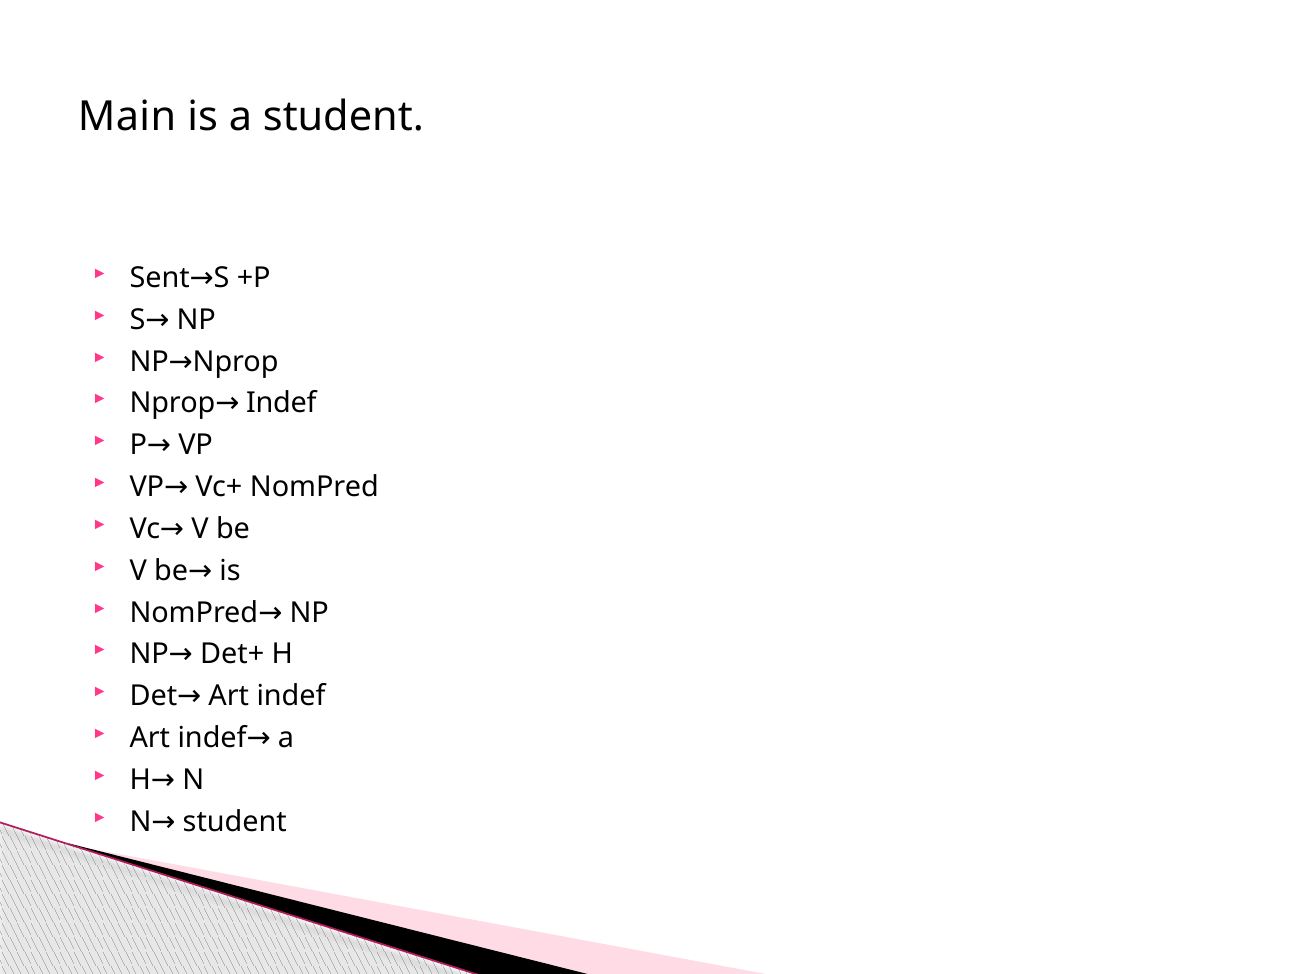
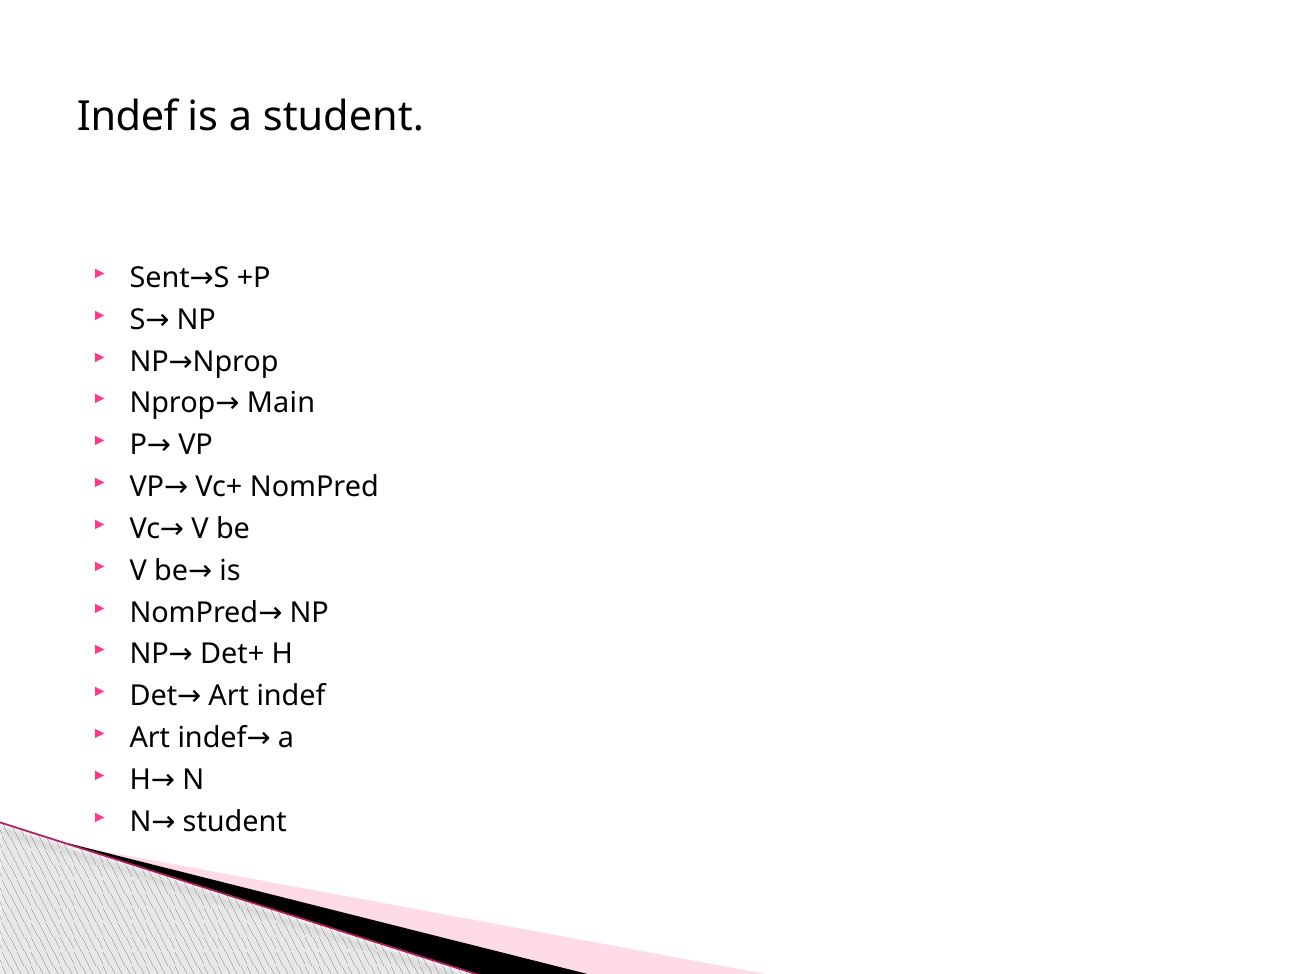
Main: Main -> Indef (127, 116)
Indef: Indef -> Main (281, 403)
